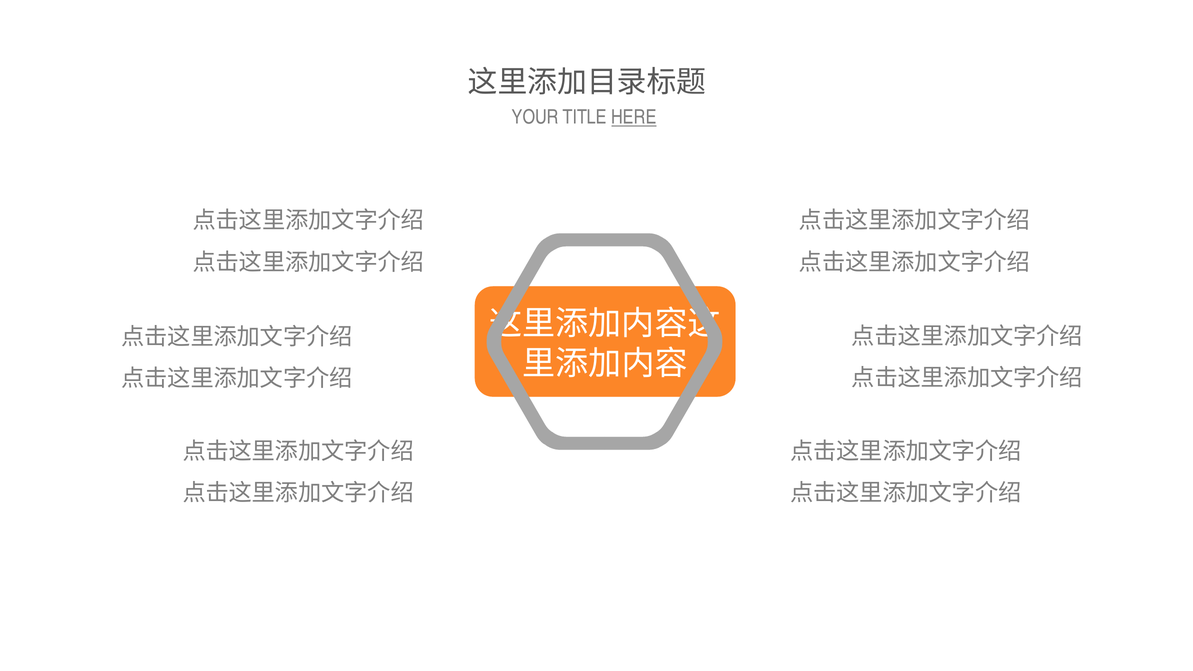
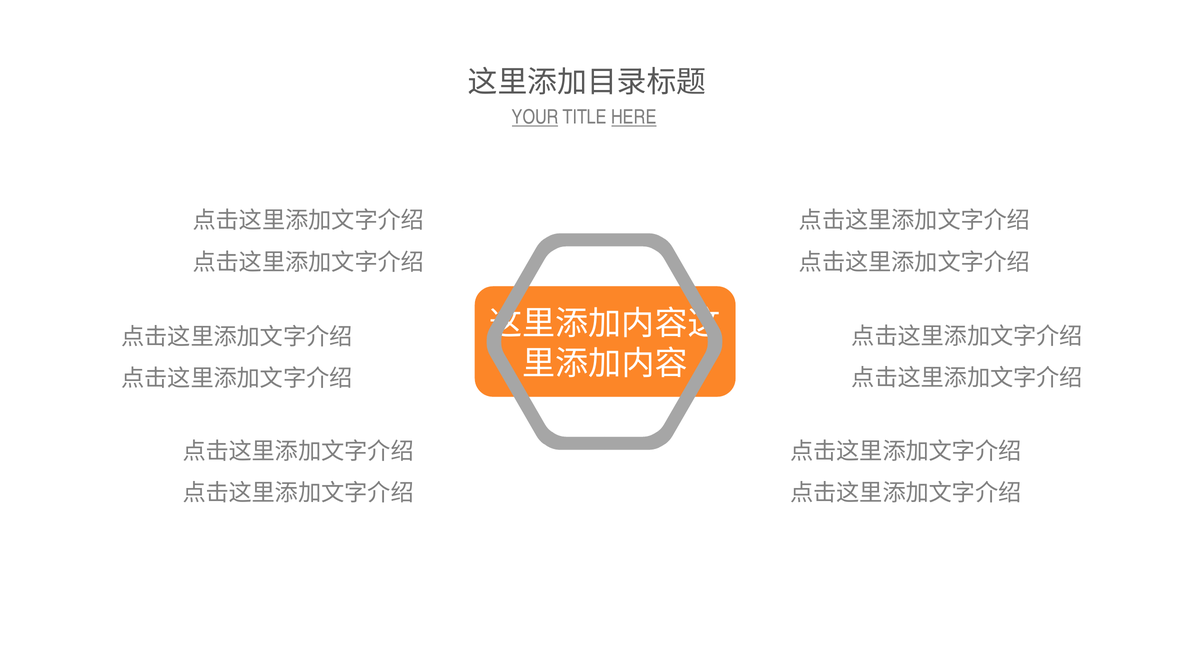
YOUR underline: none -> present (535, 117)
